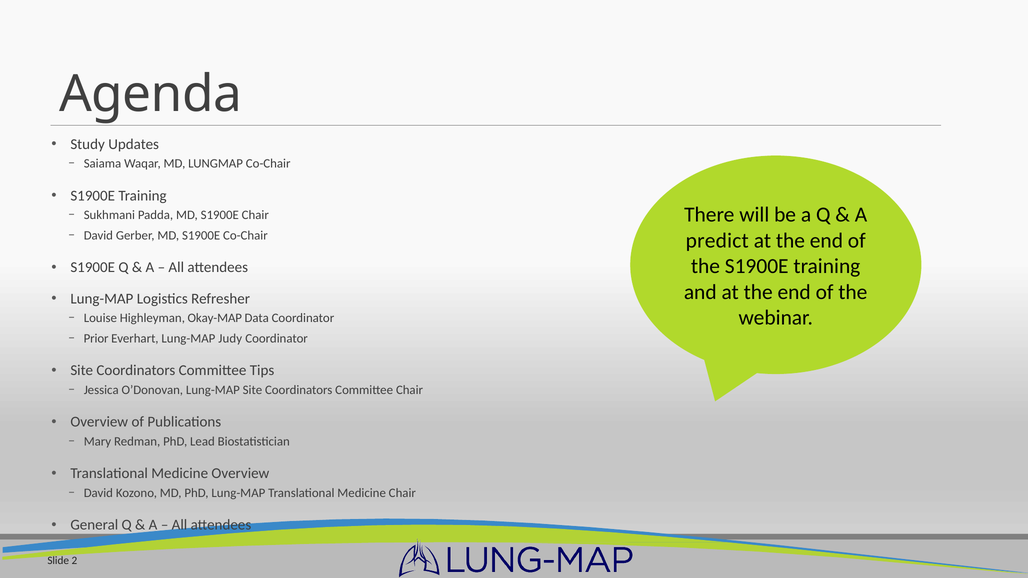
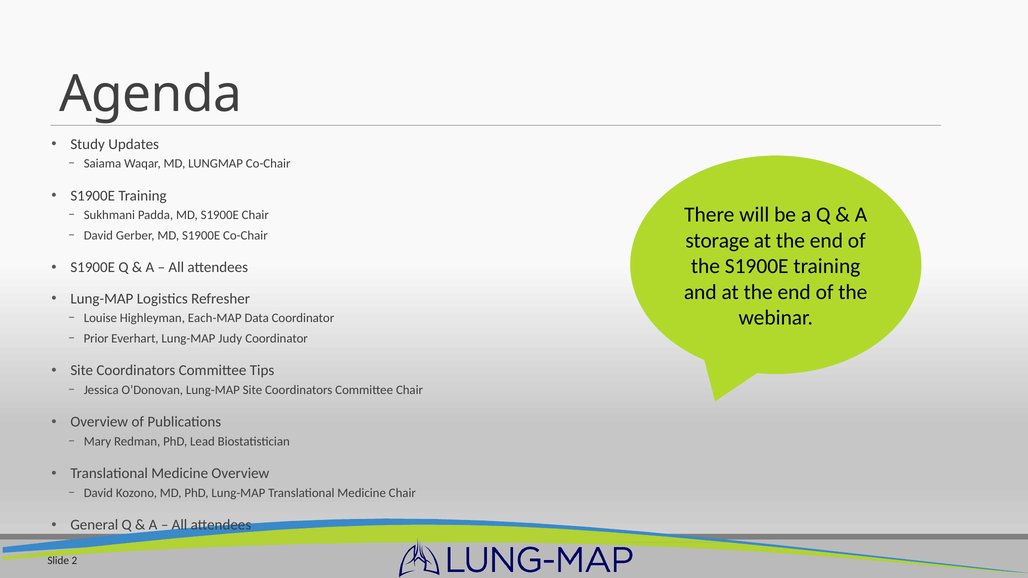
predict: predict -> storage (717, 241)
Okay-MAP: Okay-MAP -> Each-MAP (215, 318)
